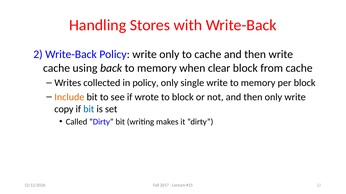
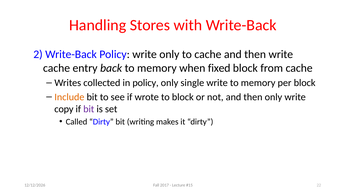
using: using -> entry (85, 68)
clear: clear -> fixed (219, 68)
bit colour: blue -> purple (89, 109)
